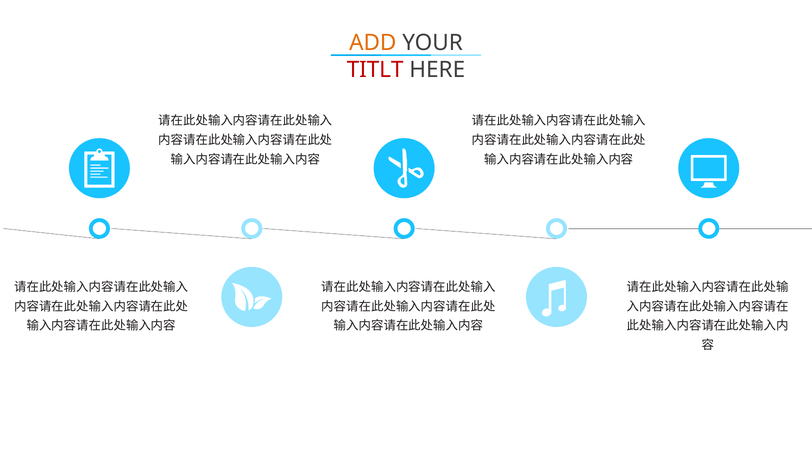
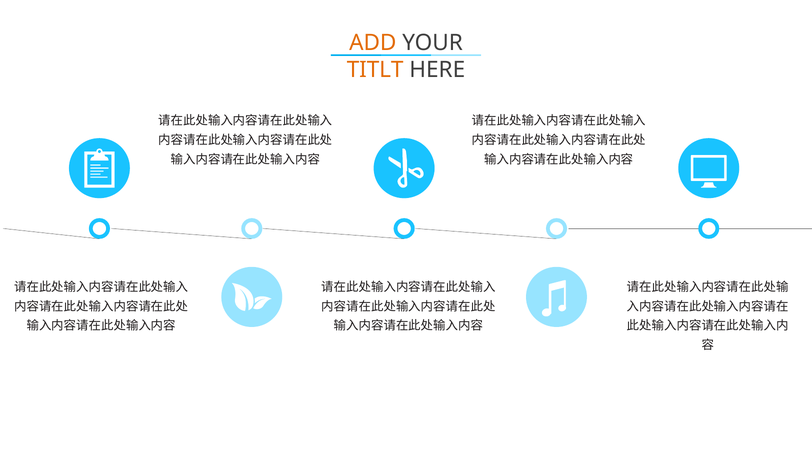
TITLT colour: red -> orange (375, 70)
